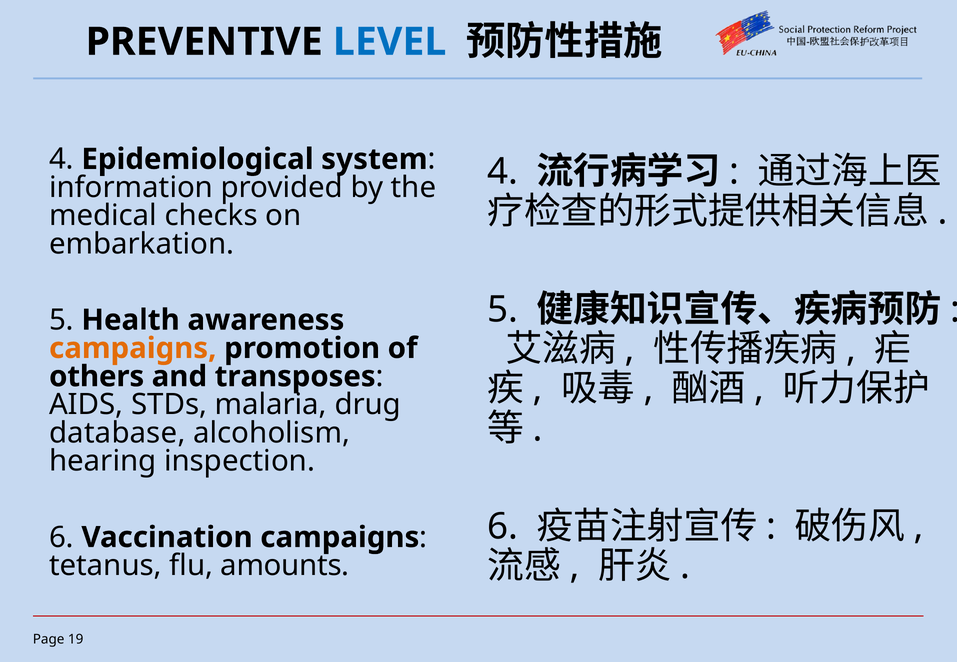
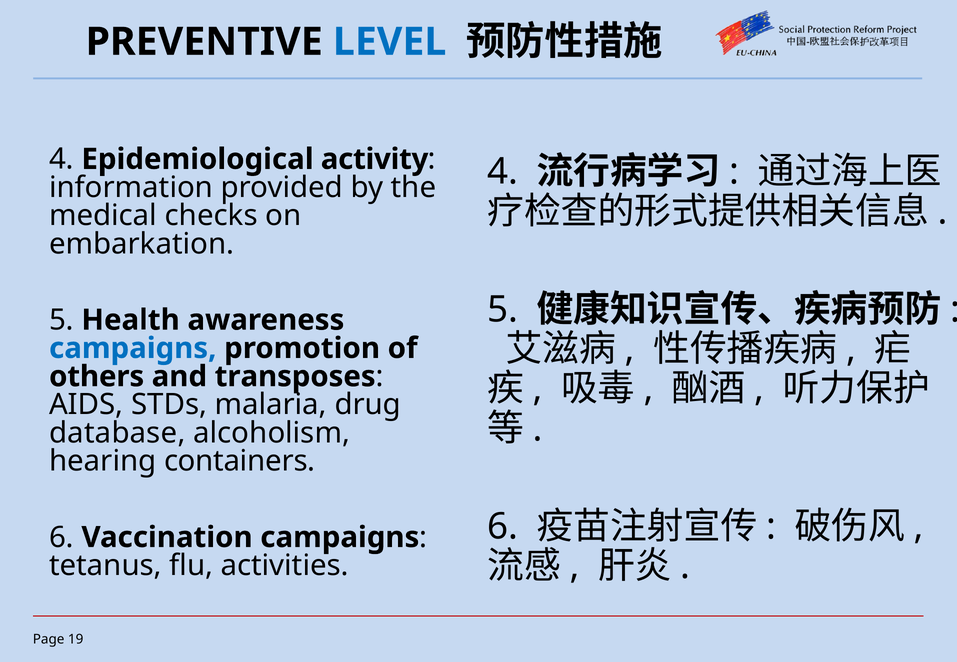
system: system -> activity (375, 159)
campaigns colour: orange -> blue (133, 349)
inspection: inspection -> containers (240, 462)
amounts: amounts -> activities (285, 566)
